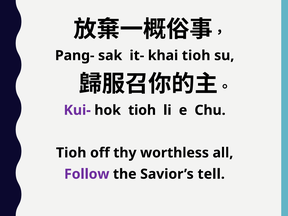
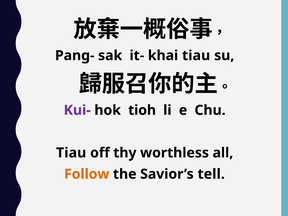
khai tioh: tioh -> tiau (196, 56)
Tioh: Tioh -> Tiau (71, 153)
Follow colour: purple -> orange (87, 174)
